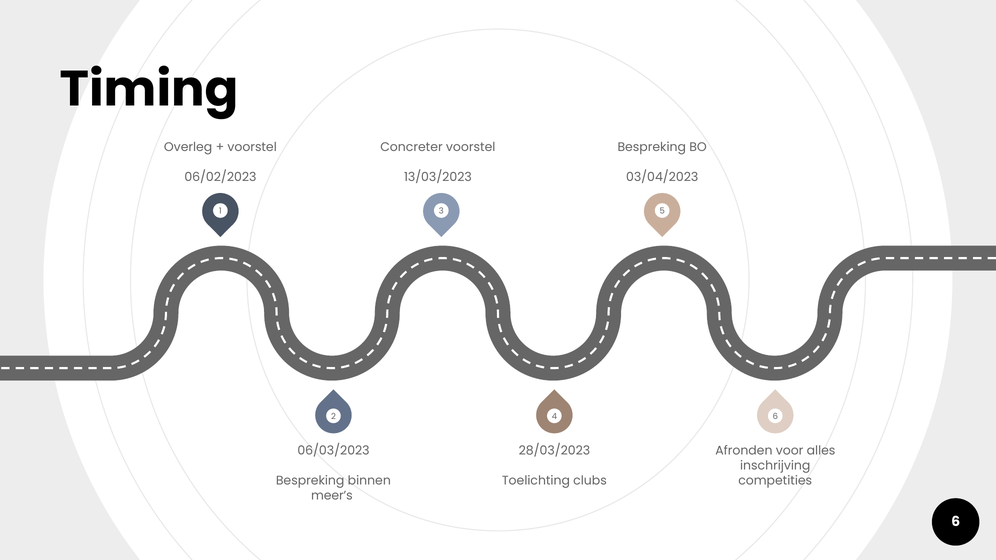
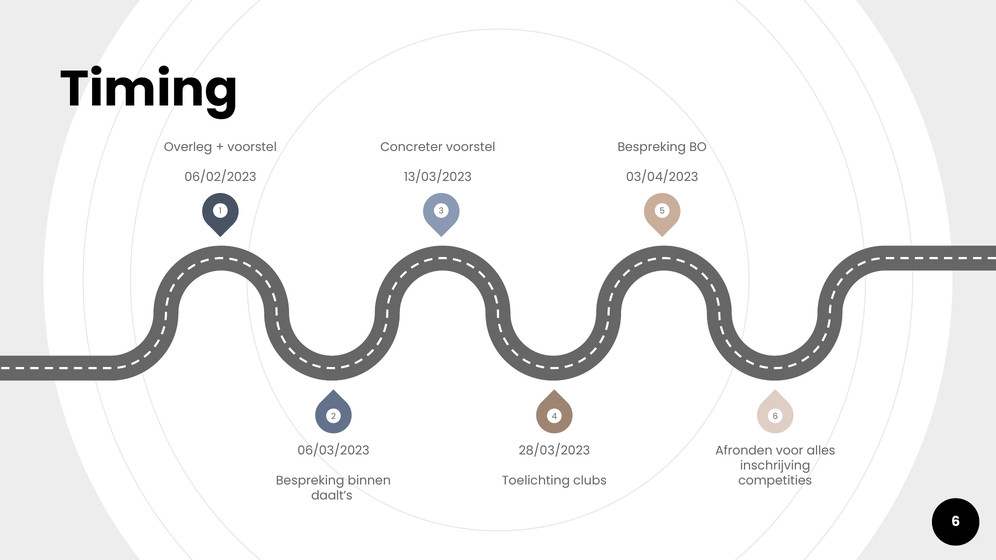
meer’s: meer’s -> daalt’s (332, 496)
